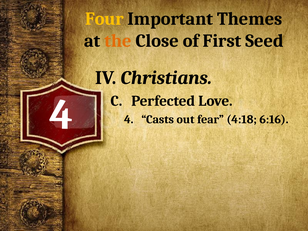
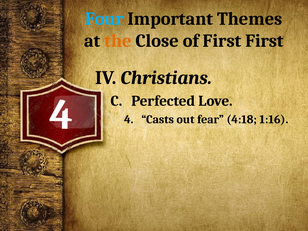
Four colour: yellow -> light blue (104, 19)
First Seed: Seed -> First (265, 41)
6:16: 6:16 -> 1:16 (274, 119)
